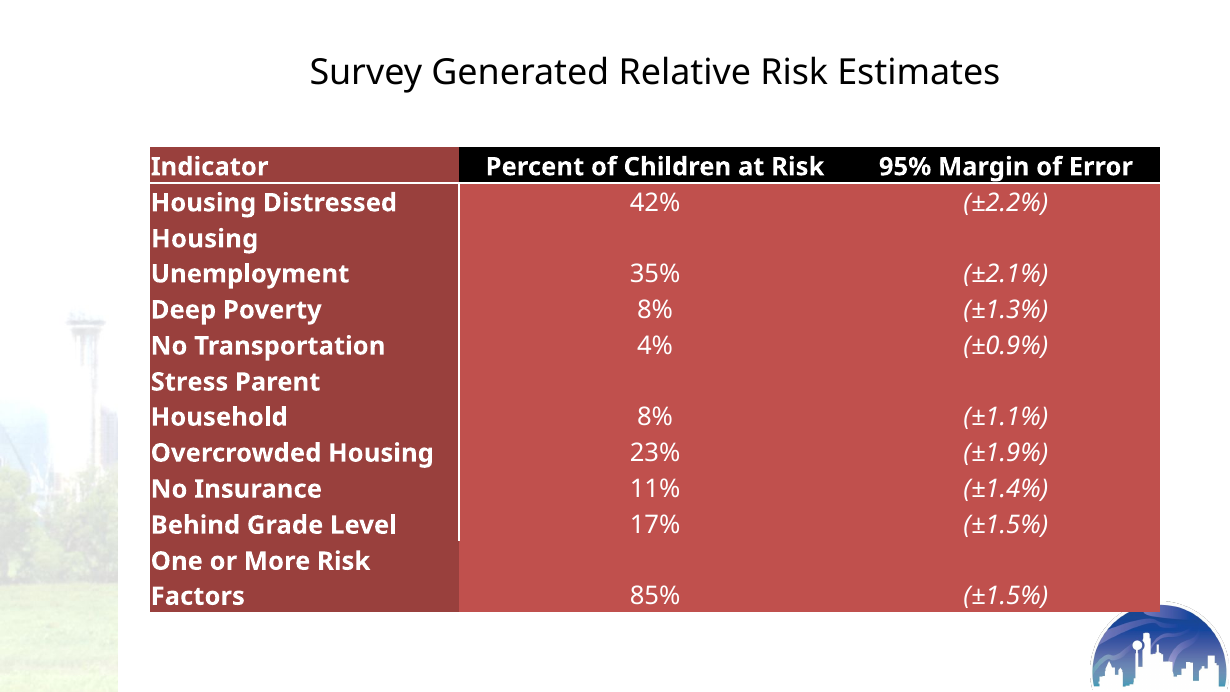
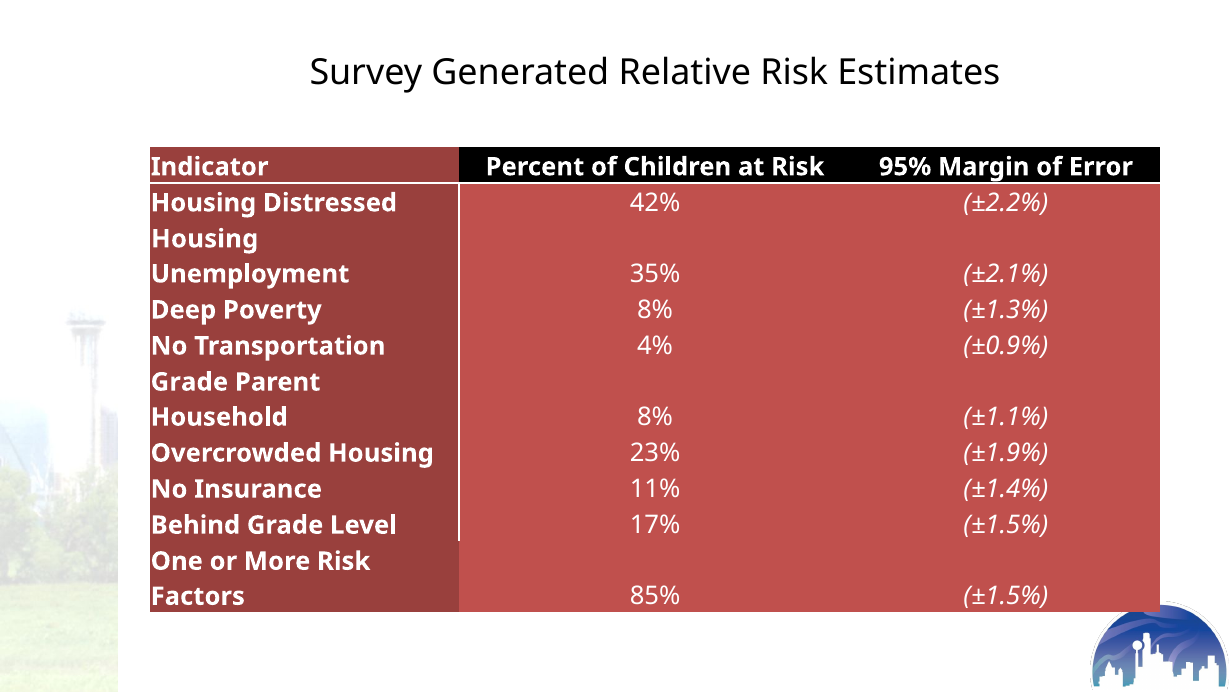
Stress: Stress -> Grade (189, 382)
